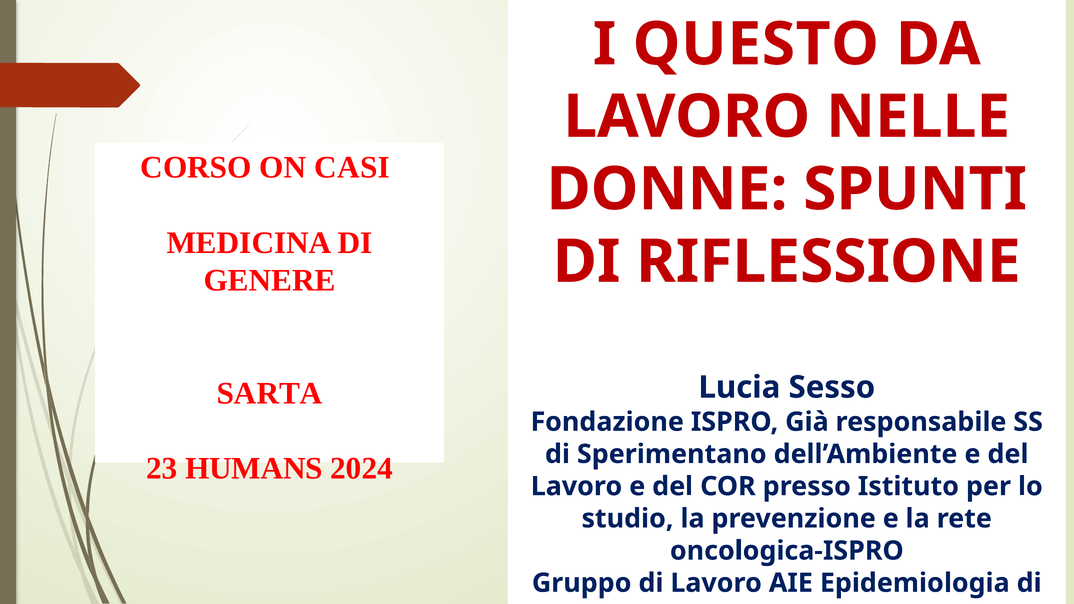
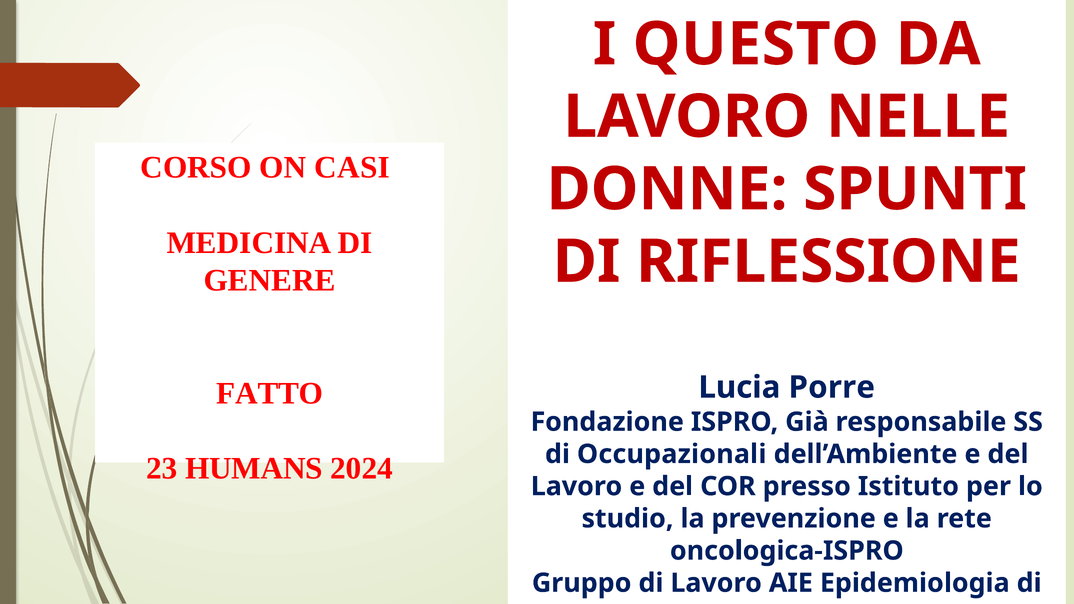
SARTA: SARTA -> FATTO (270, 393)
Sesso: Sesso -> Porre (832, 387)
Sperimentano: Sperimentano -> Occupazionali (672, 454)
